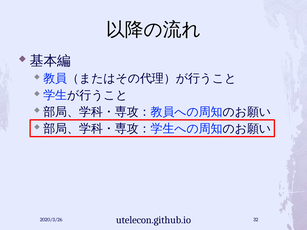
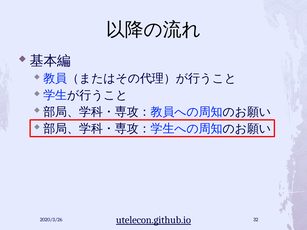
utelecon.github.io underline: none -> present (153, 220)
